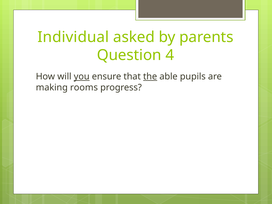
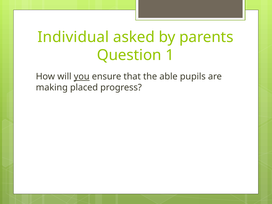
4: 4 -> 1 (170, 55)
the underline: present -> none (150, 77)
rooms: rooms -> placed (84, 87)
